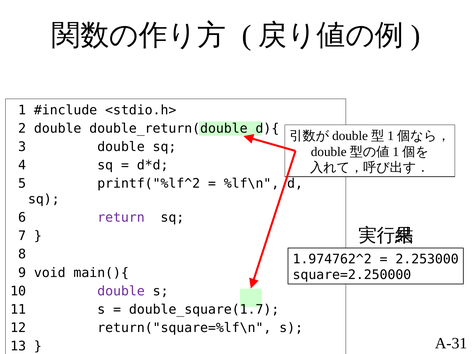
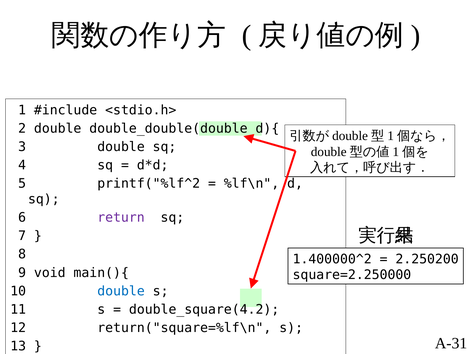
double_return(double: double_return(double -> double_double(double (168, 128)
1.974762^2: 1.974762^2 -> 1.400000^2 (332, 259)
2.253000: 2.253000 -> 2.250200 (427, 259)
double colour: purple -> blue (121, 291)
double_square(1.7: double_square(1.7 -> double_square(4.2 (204, 309)
